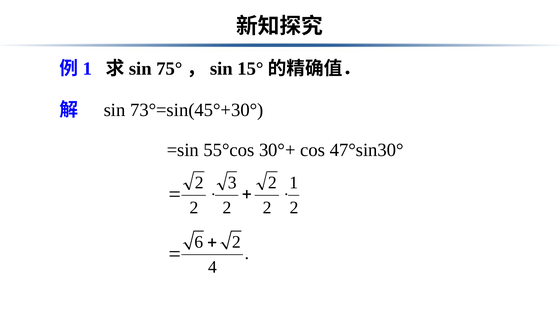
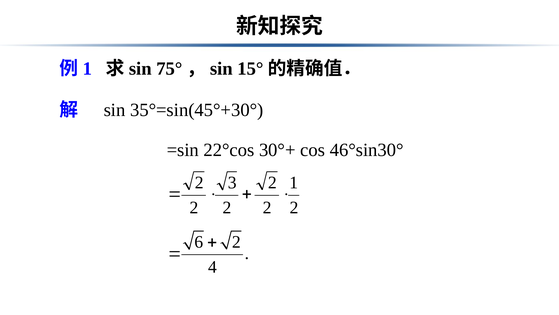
73°=sin(45°+30°: 73°=sin(45°+30° -> 35°=sin(45°+30° (197, 110)
55°cos: 55°cos -> 22°cos (229, 150)
47°sin30°: 47°sin30° -> 46°sin30° (367, 150)
